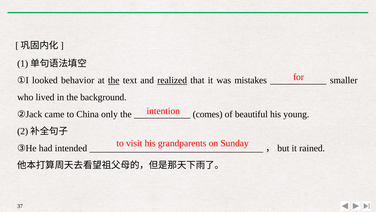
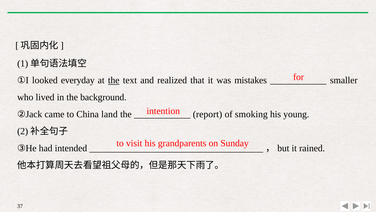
behavior: behavior -> everyday (78, 80)
realized underline: present -> none (172, 80)
only: only -> land (109, 114)
comes: comes -> report (208, 114)
beautiful: beautiful -> smoking (251, 114)
